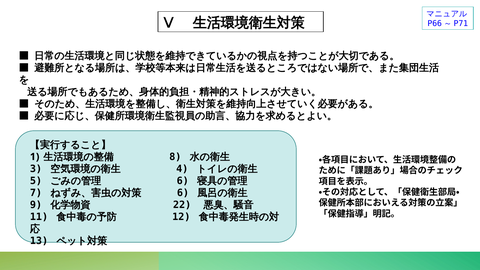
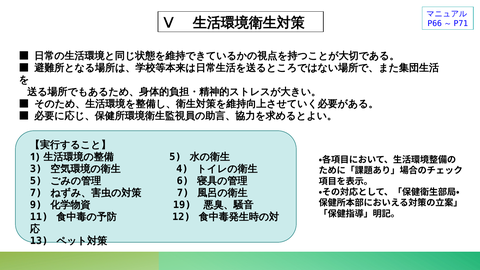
8: 8 -> 5 (175, 157)
6: 6 -> 7 (183, 193)
22: 22 -> 19 (182, 205)
